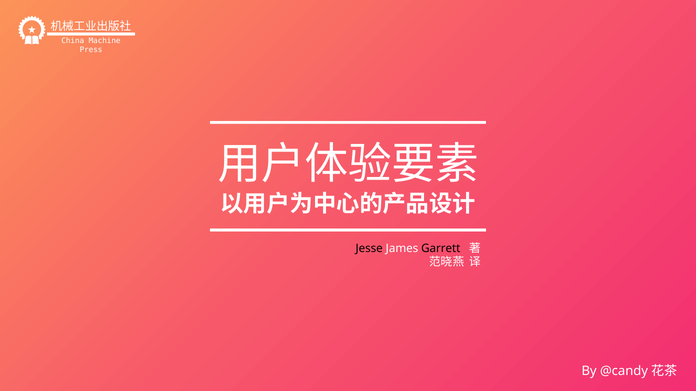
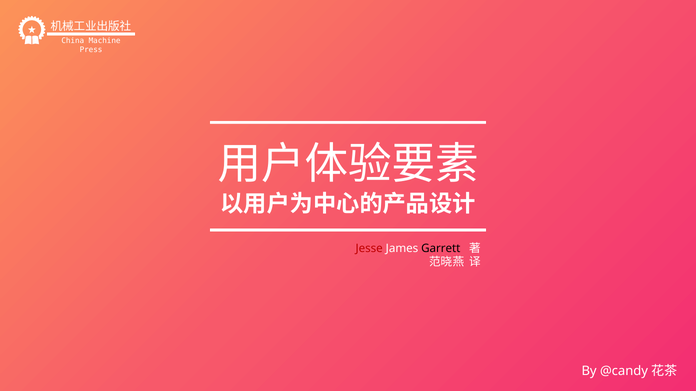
Jesse colour: black -> red (369, 249)
